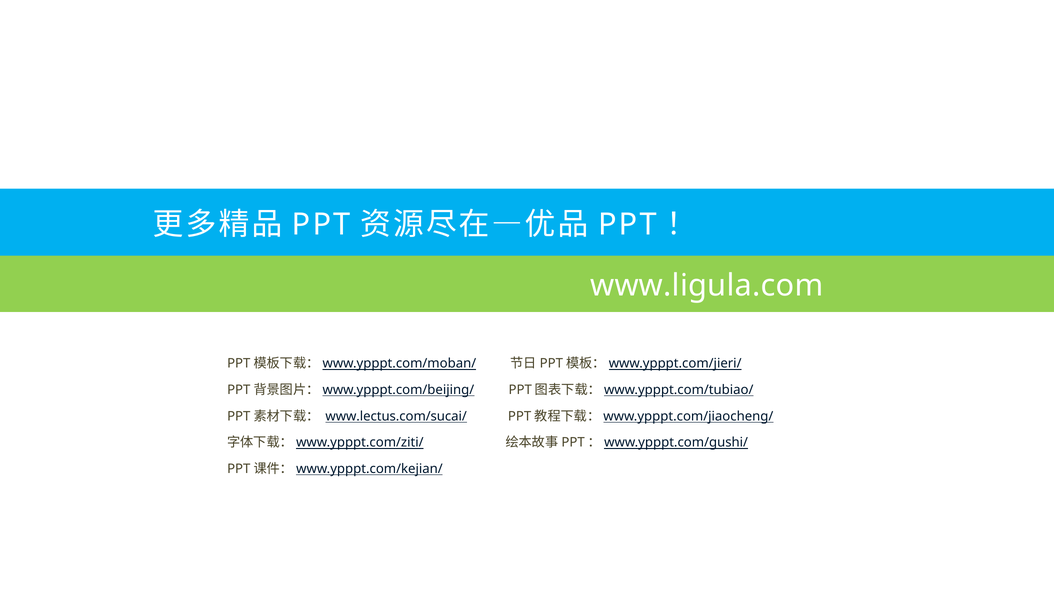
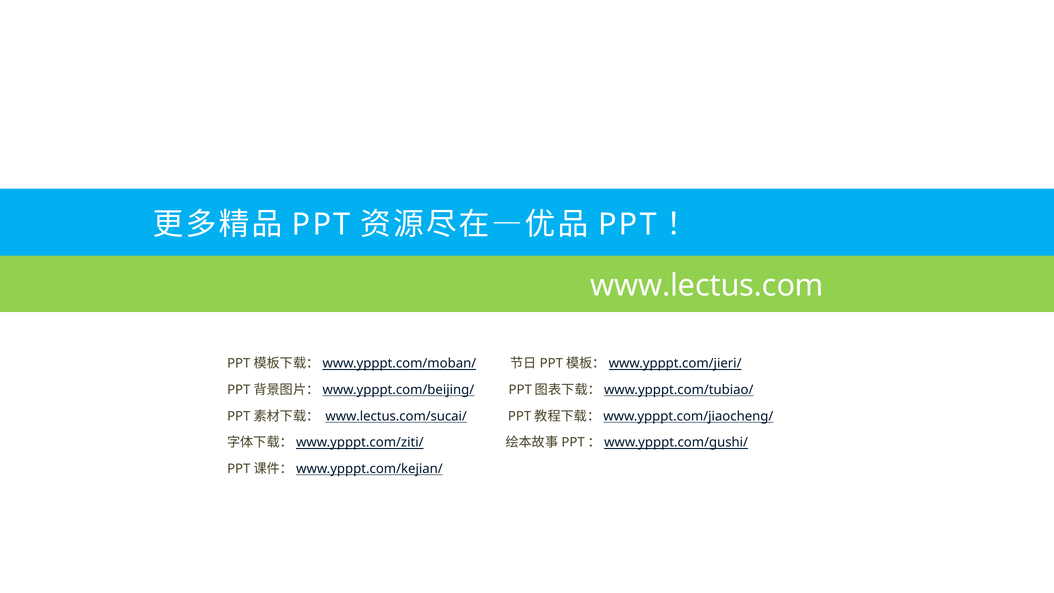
www.ligula.com: www.ligula.com -> www.lectus.com (707, 286)
